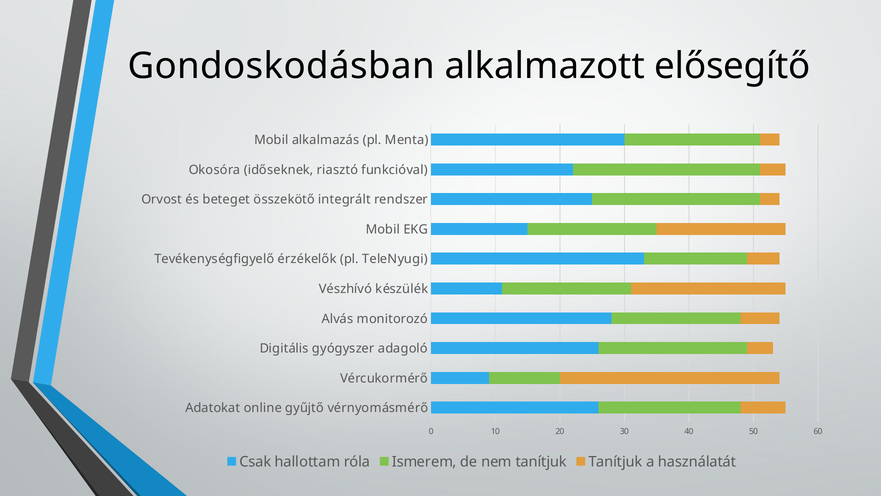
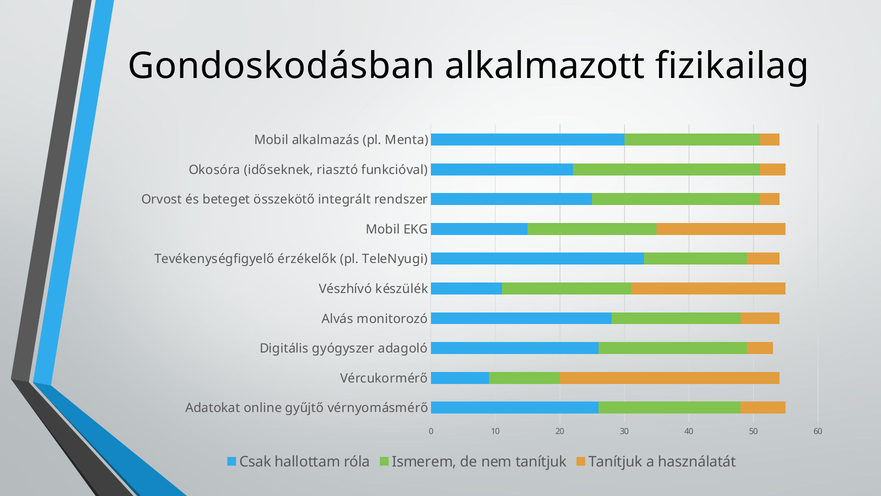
elősegítő: elősegítő -> fizikailag (732, 66)
